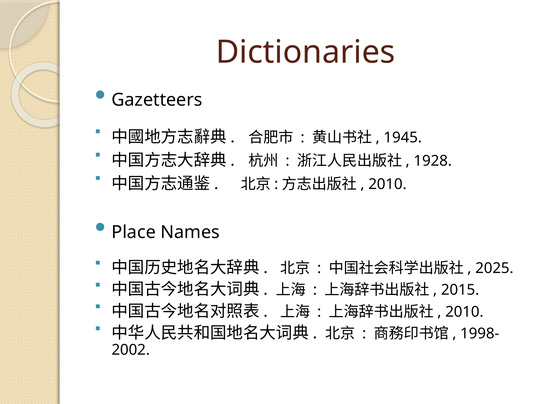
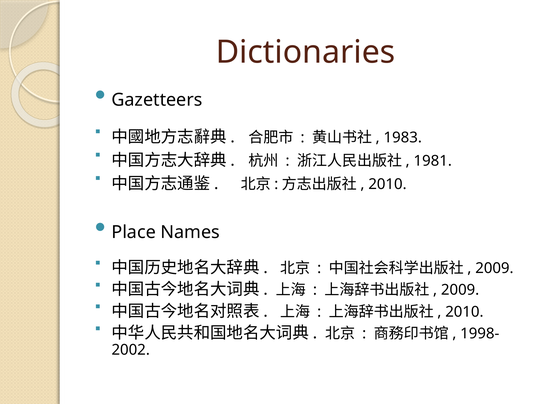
1945: 1945 -> 1983 (403, 138)
1928: 1928 -> 1981 (433, 161)
2025: 2025 -> 2009 (494, 268)
2015: 2015 -> 2009 (460, 290)
